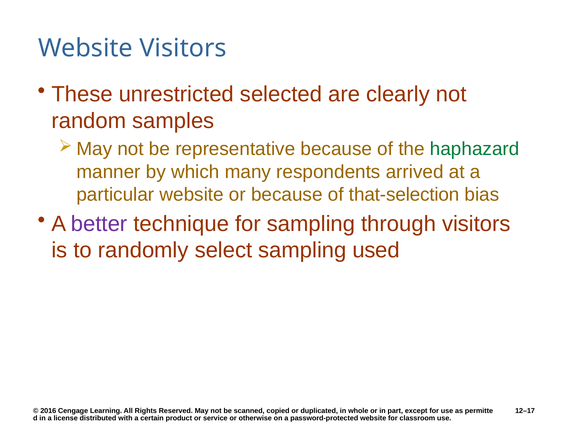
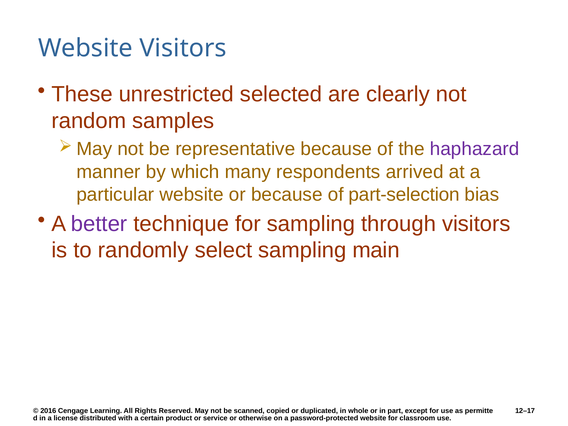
haphazard colour: green -> purple (475, 149)
that-selection: that-selection -> part-selection (404, 195)
used: used -> main (376, 250)
